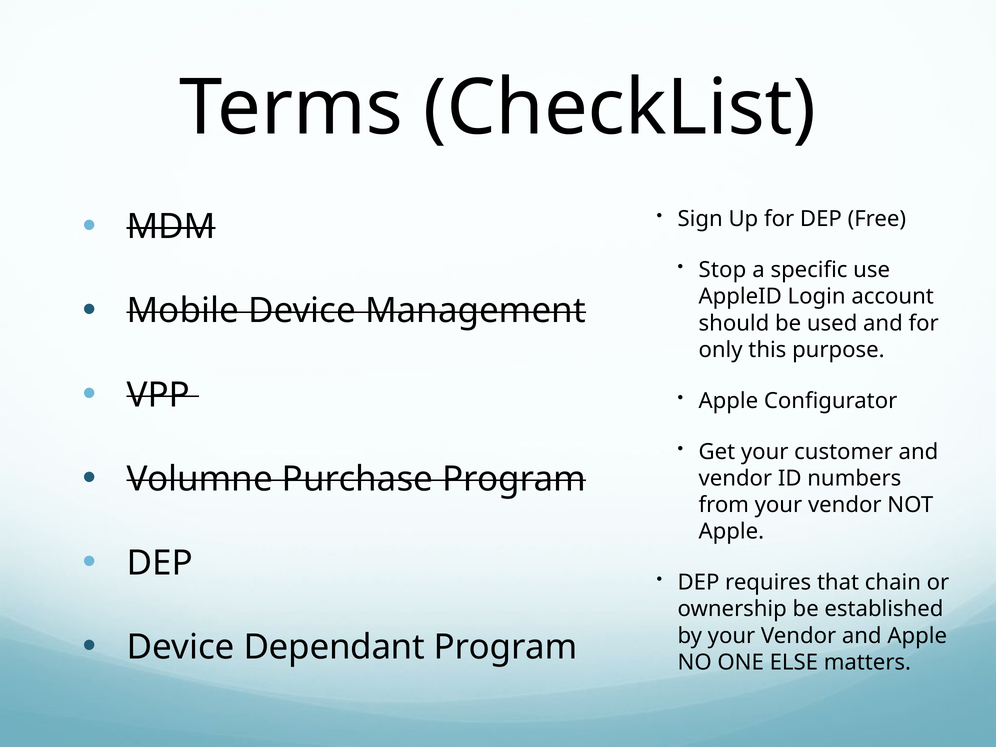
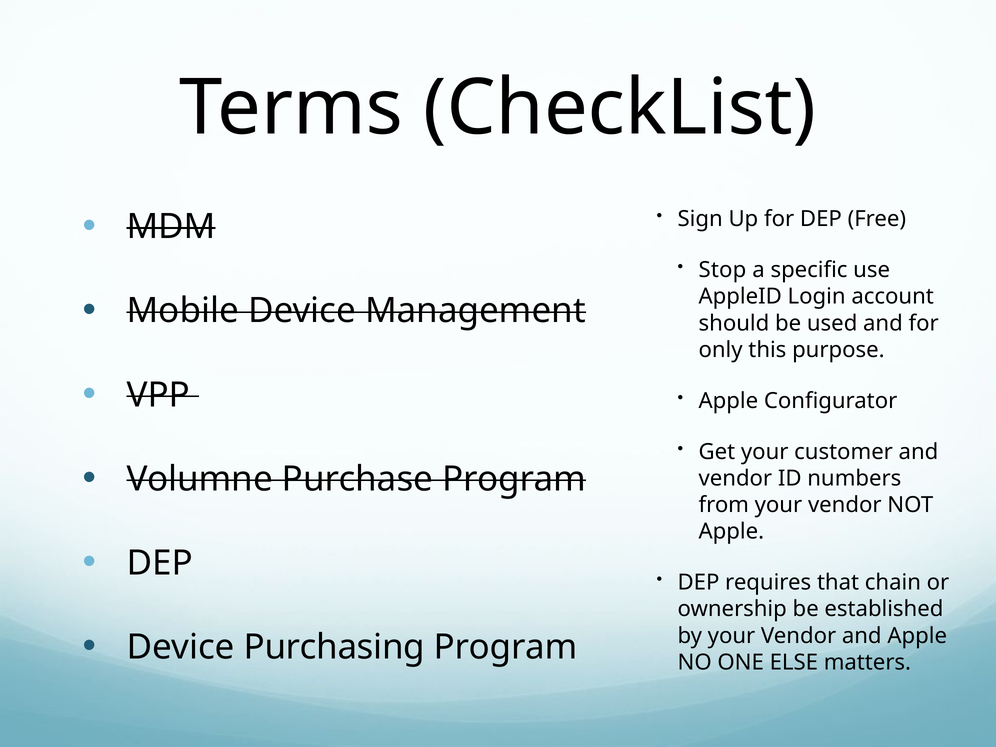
Dependant: Dependant -> Purchasing (334, 647)
